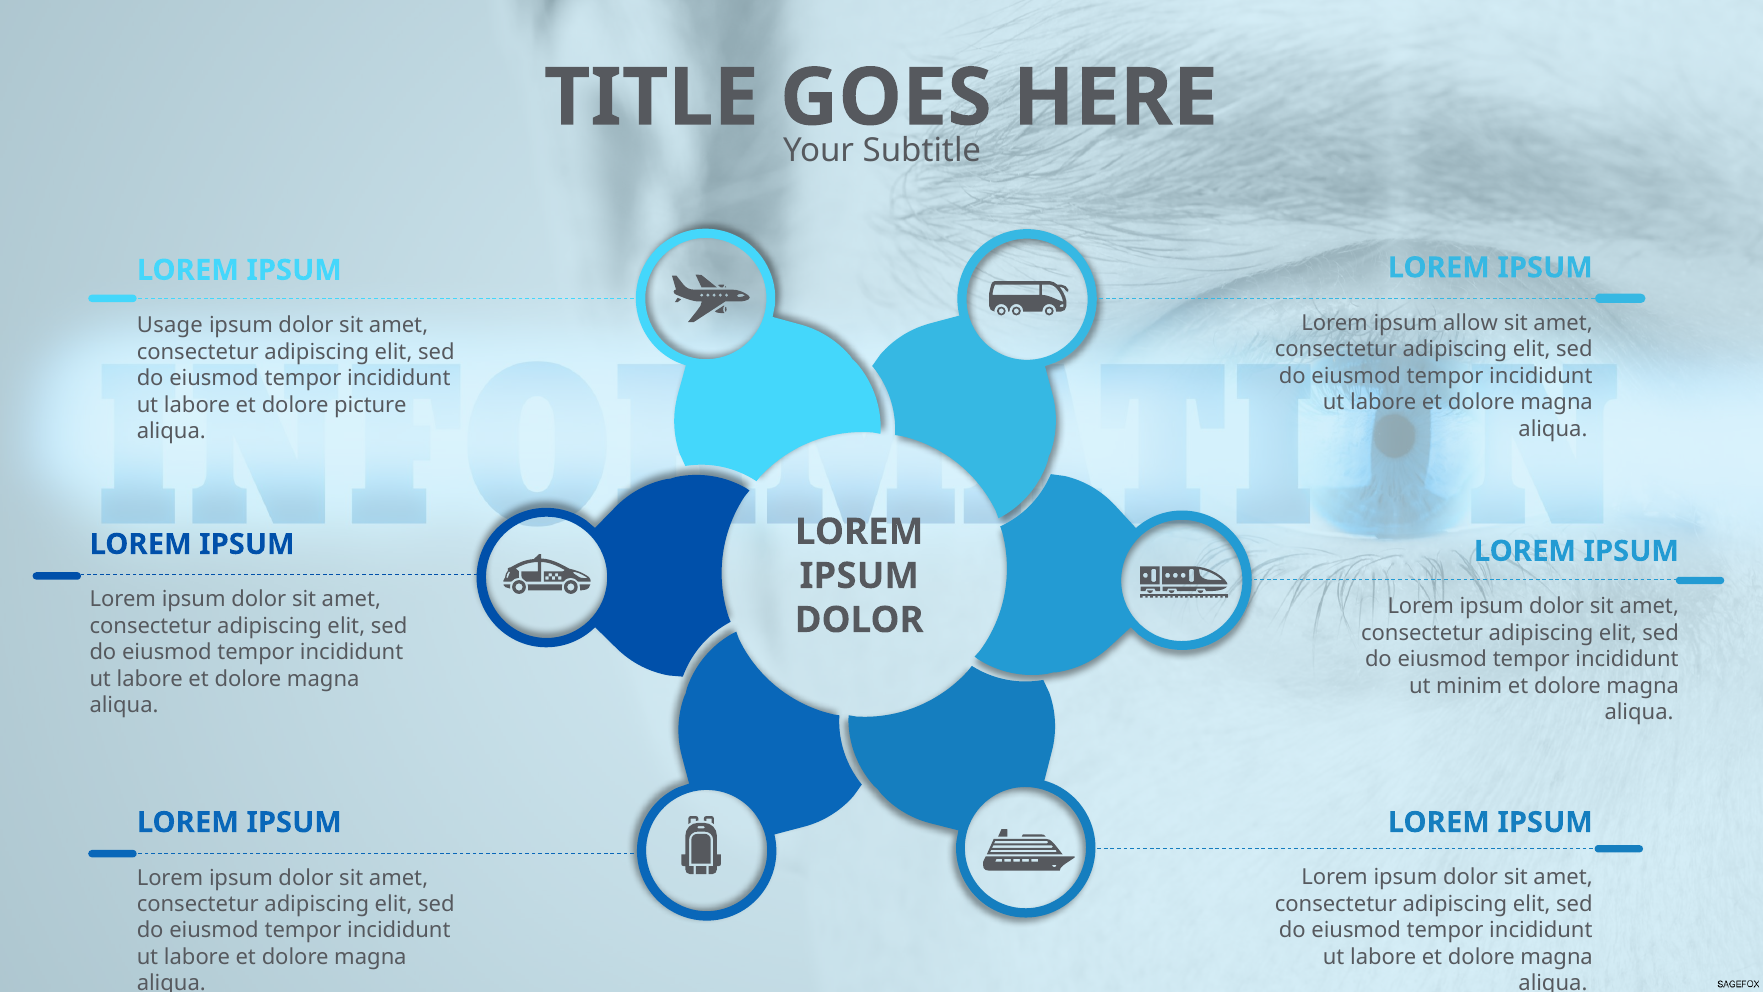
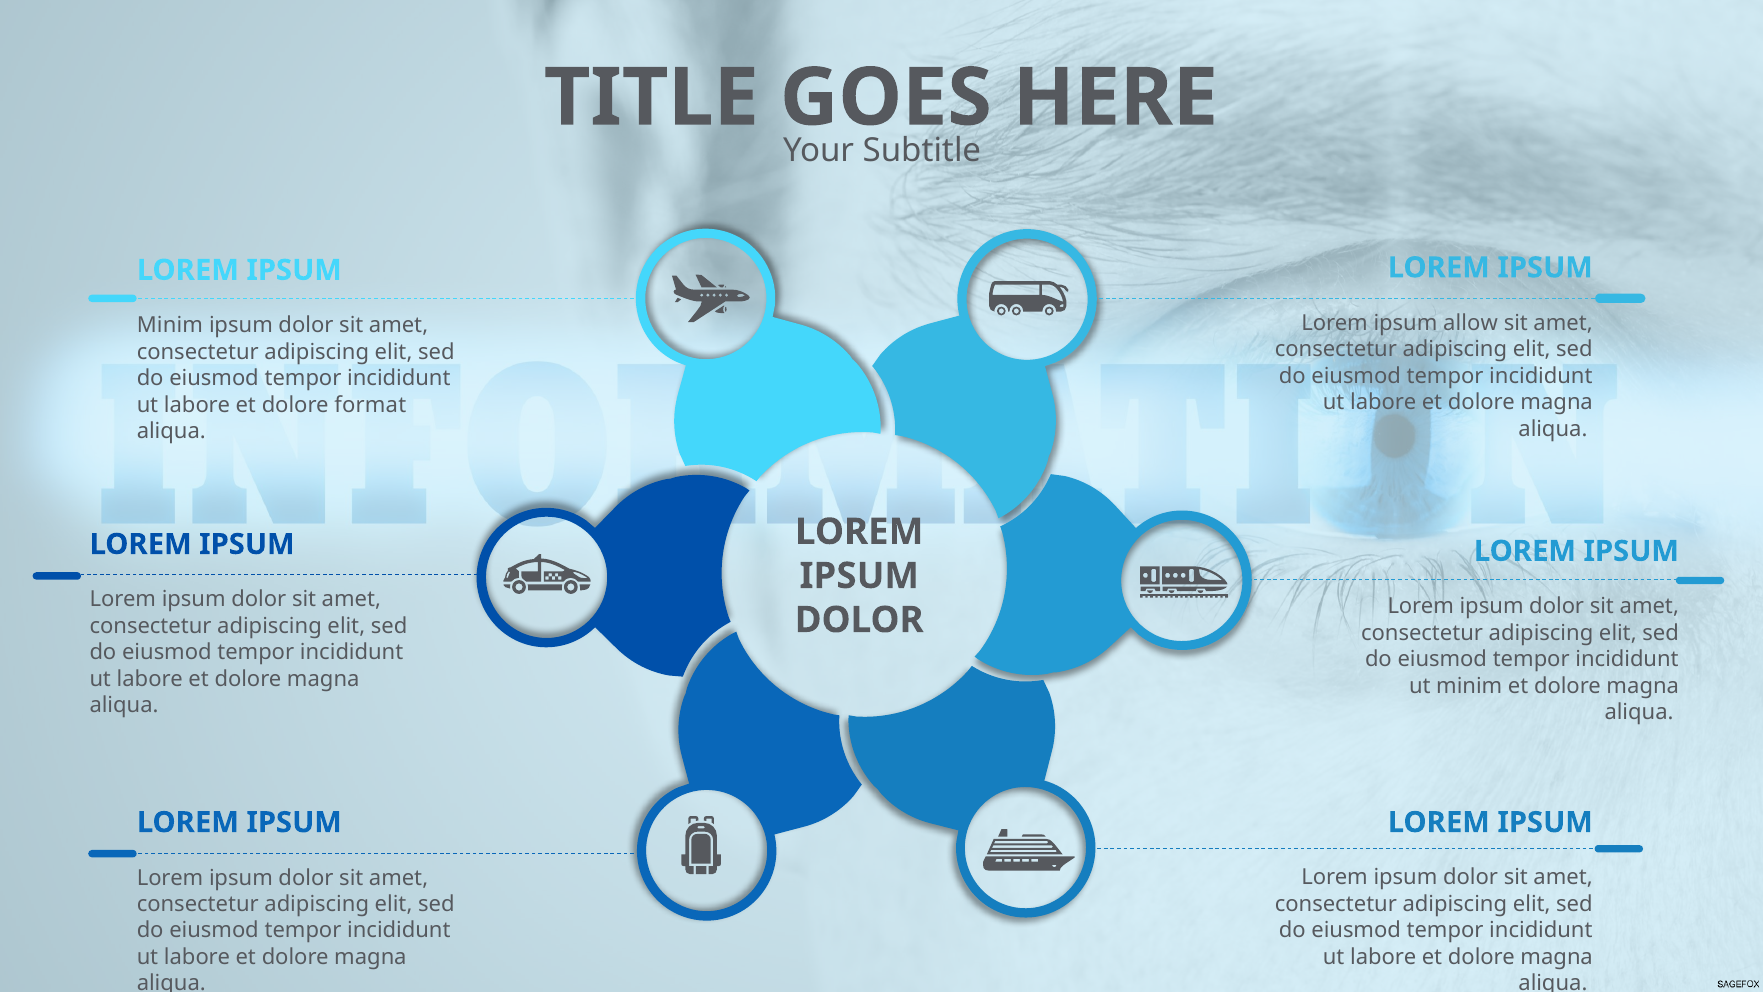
Usage: Usage -> Minim (170, 325)
picture: picture -> format (370, 405)
